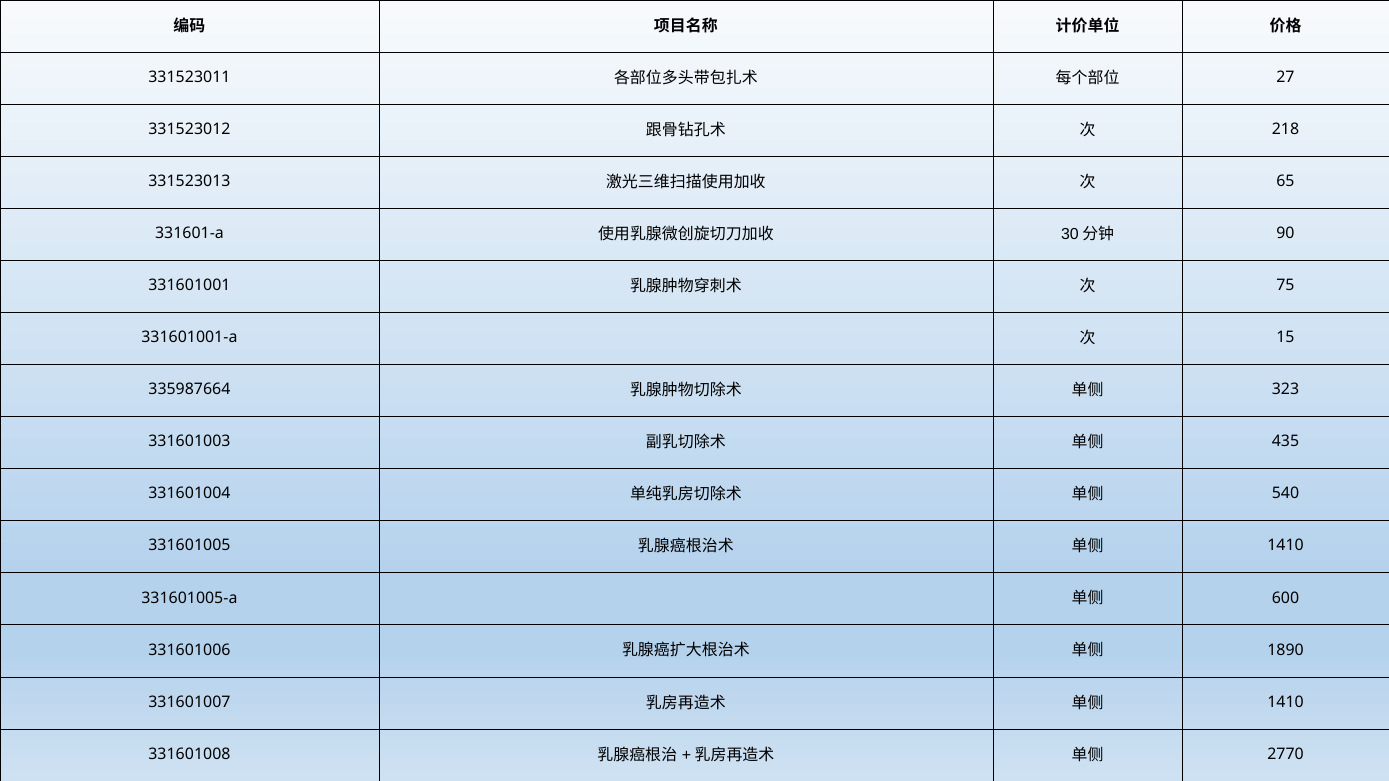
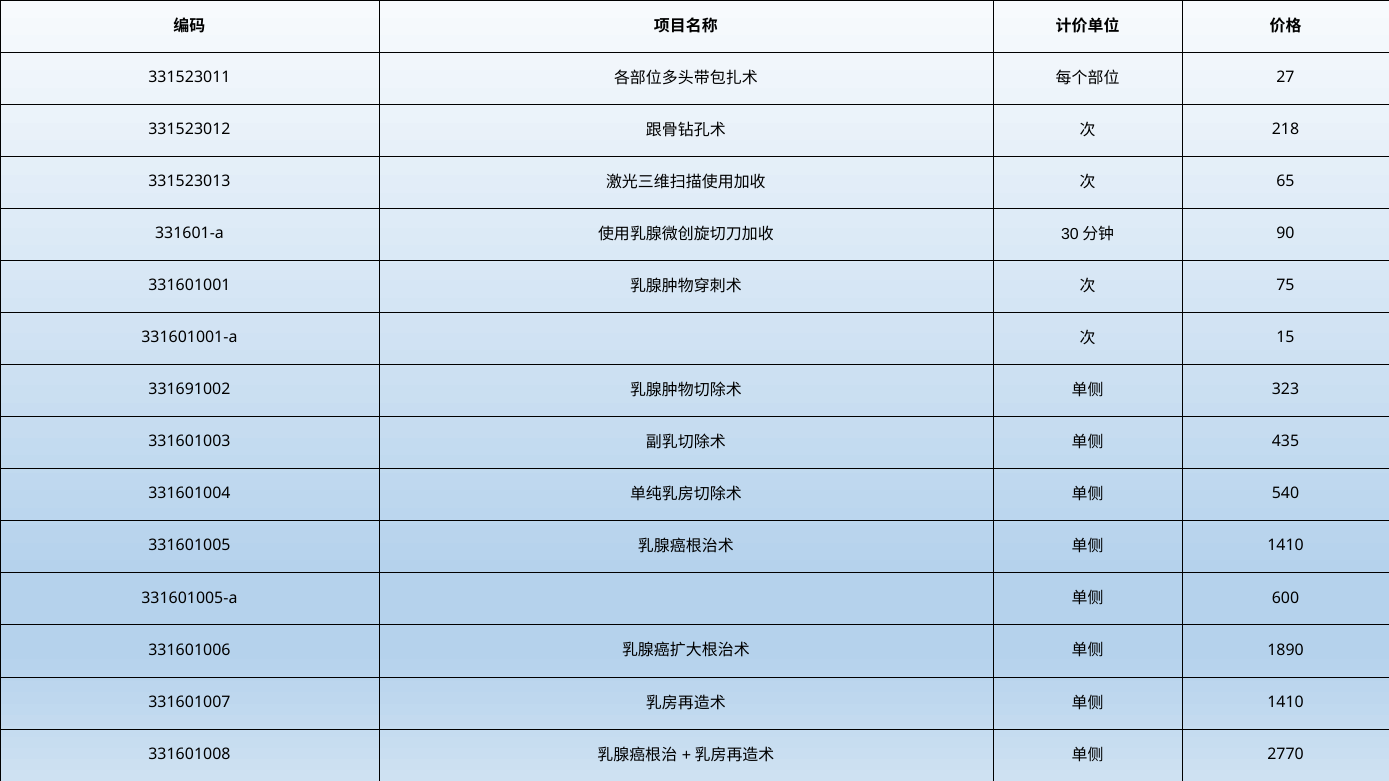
335987664: 335987664 -> 331691002 (189, 390)
